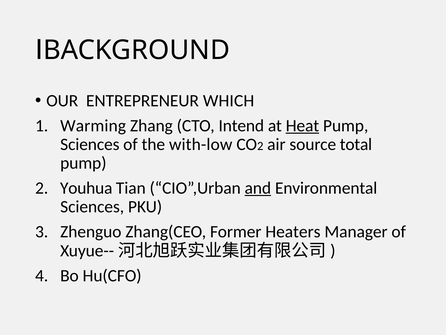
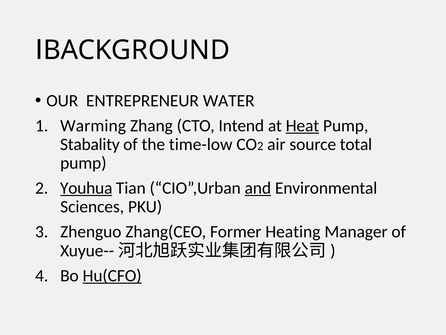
WHICH: WHICH -> WATER (229, 101)
Sciences: Sciences -> Stabality (90, 144)
with-low: with-low -> time-low (201, 144)
Youhua underline: none -> present (86, 188)
Heaters: Heaters -> Heating (293, 232)
Hu(CFO underline: none -> present (112, 275)
